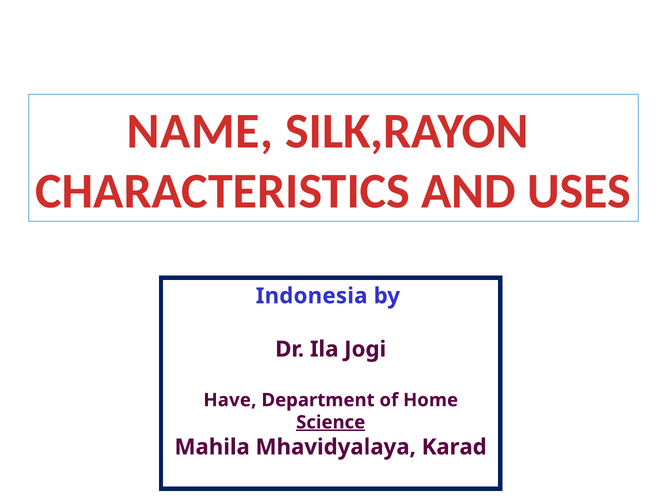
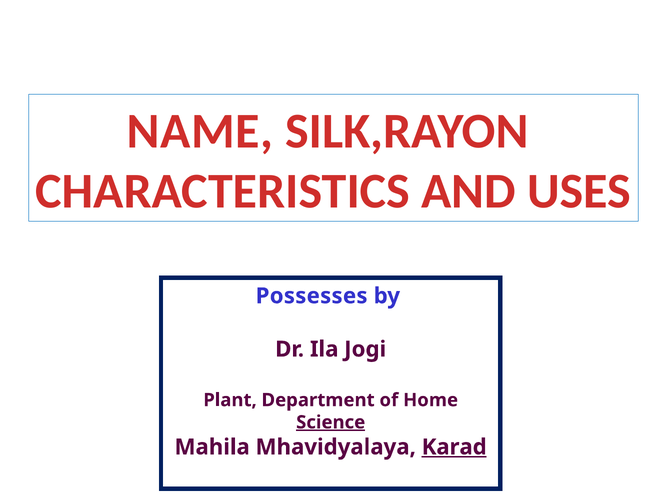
Indonesia: Indonesia -> Possesses (312, 296)
Have: Have -> Plant (230, 400)
Karad underline: none -> present (454, 447)
